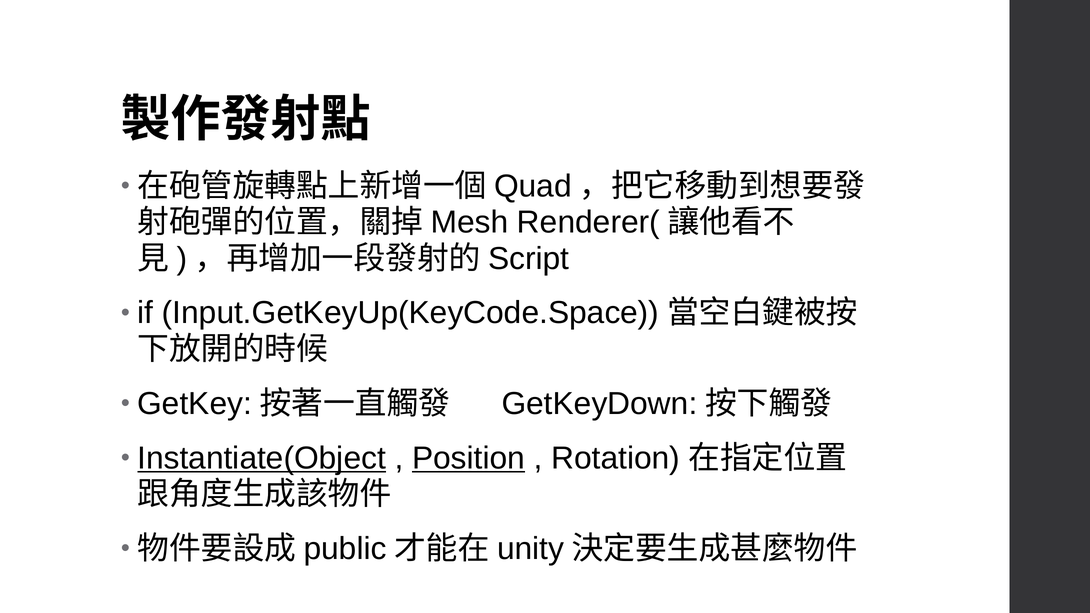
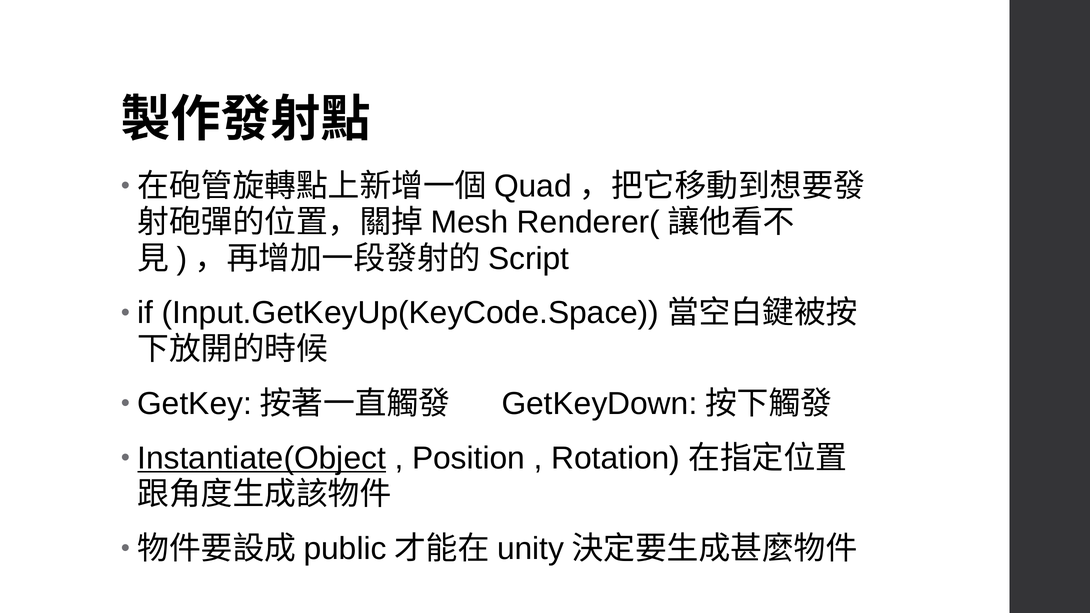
Position underline: present -> none (469, 458)
